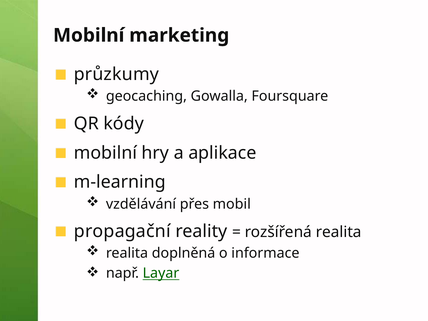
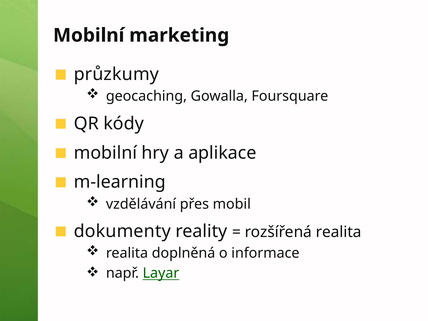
propagační: propagační -> dokumenty (122, 231)
